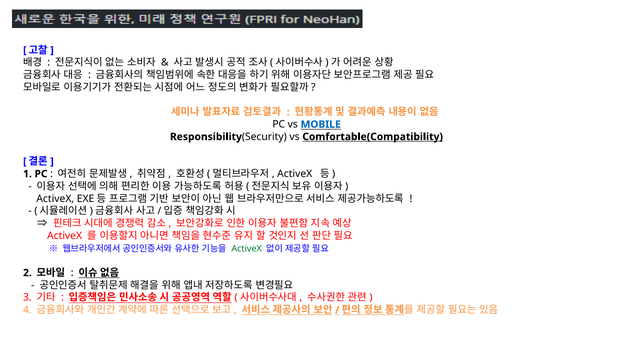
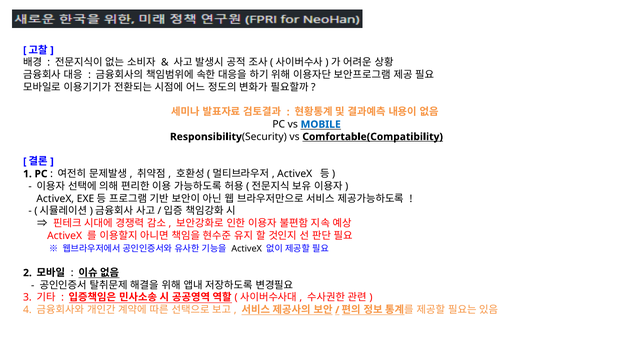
ActiveX colour: green -> black (247, 248)
